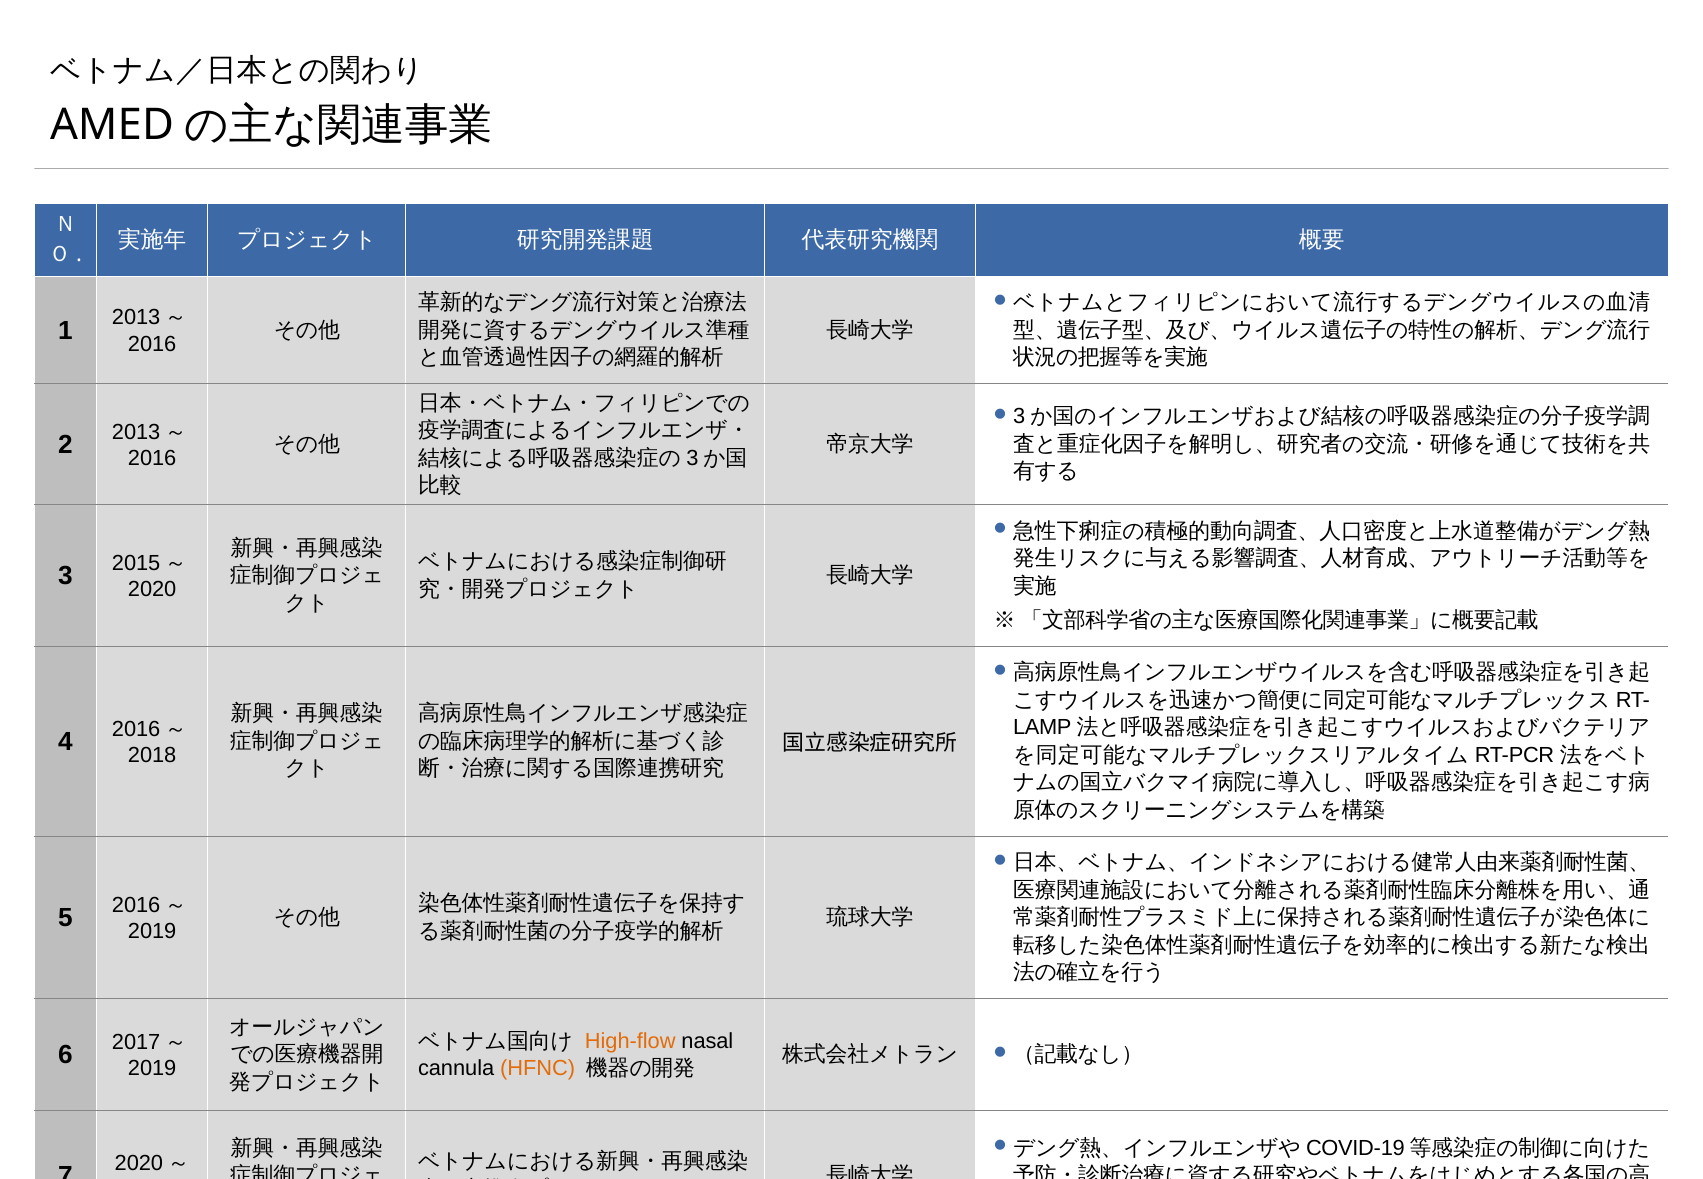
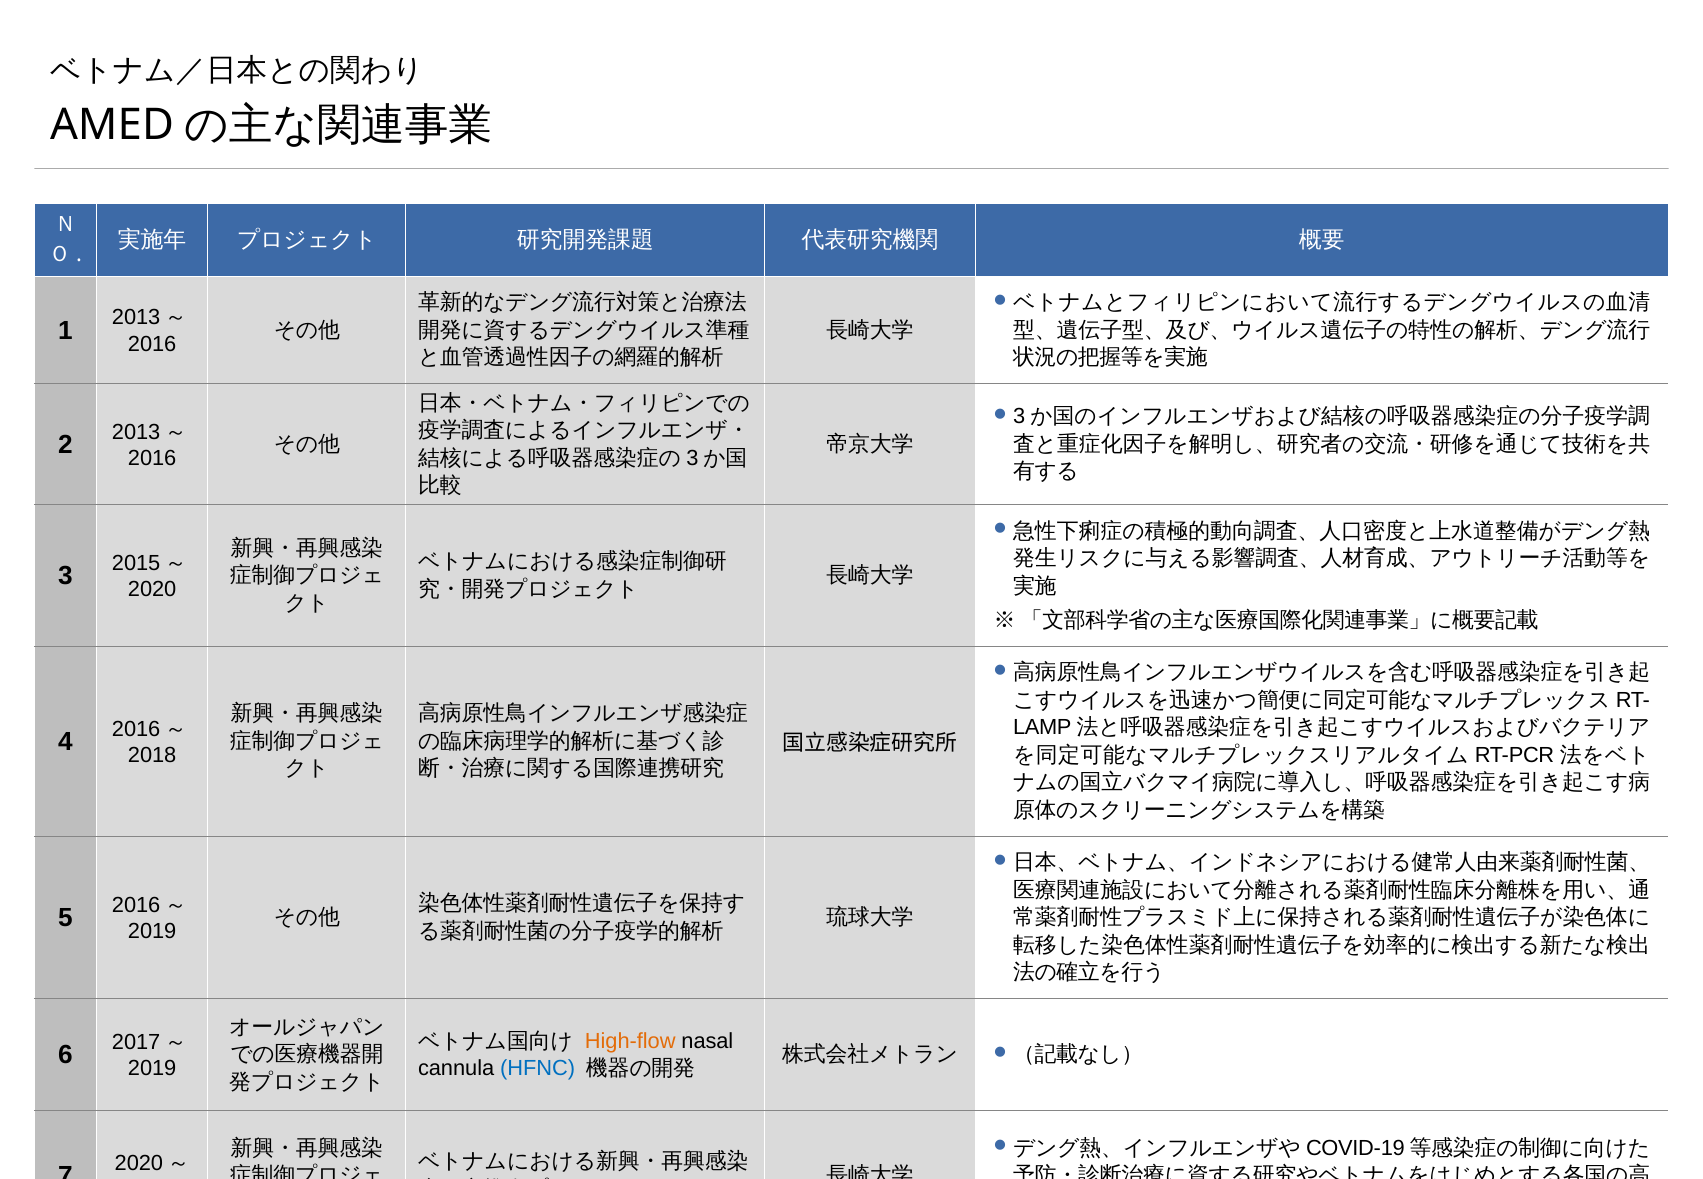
HFNC colour: orange -> blue (538, 1068)
